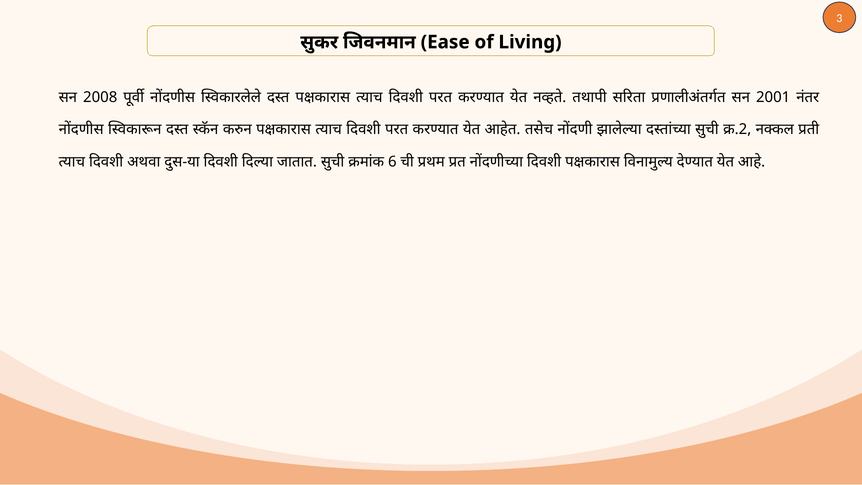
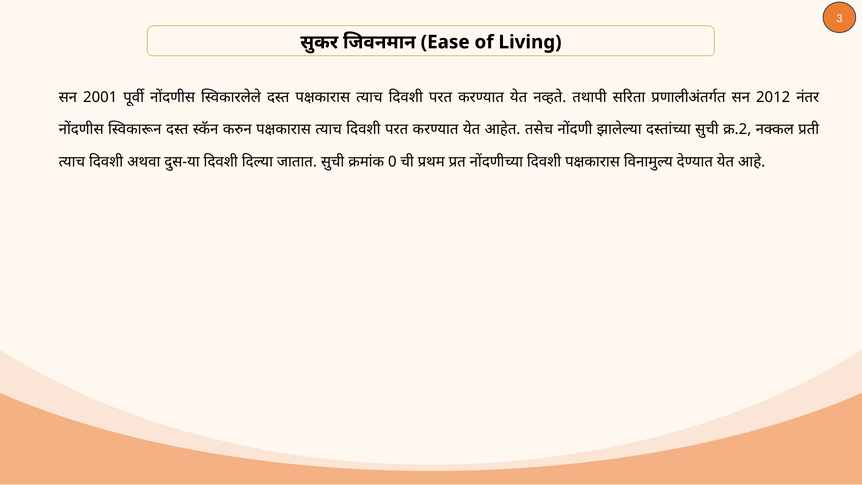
2008: 2008 -> 2001 (100, 97)
2001: 2001 -> 2012 (773, 97)
6: 6 -> 0 (392, 162)
